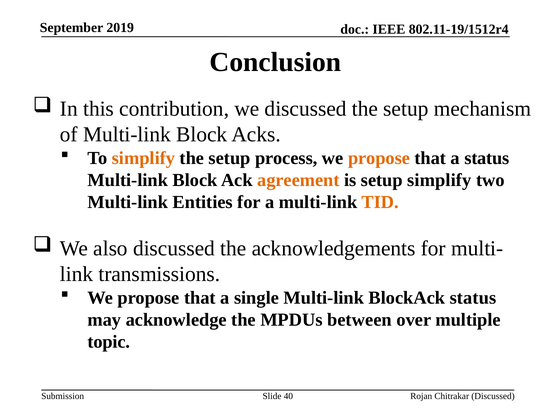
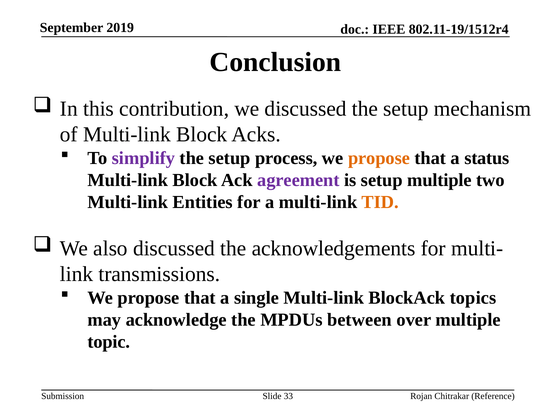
simplify colour: orange -> purple (143, 158)
agreement colour: orange -> purple (298, 180)
setup simplify: simplify -> multiple (439, 180)
BlockAck status: status -> topics (473, 298)
40: 40 -> 33 (288, 396)
Chitrakar Discussed: Discussed -> Reference (493, 396)
